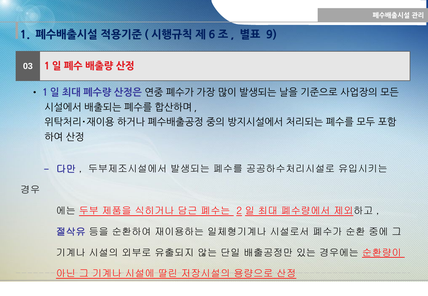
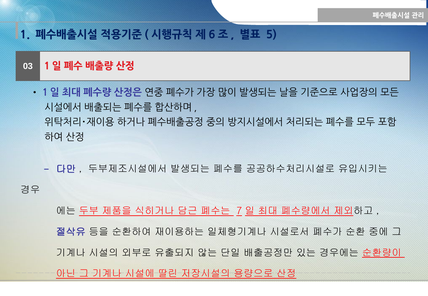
9: 9 -> 5 (271, 35)
2: 2 -> 7 (239, 211)
